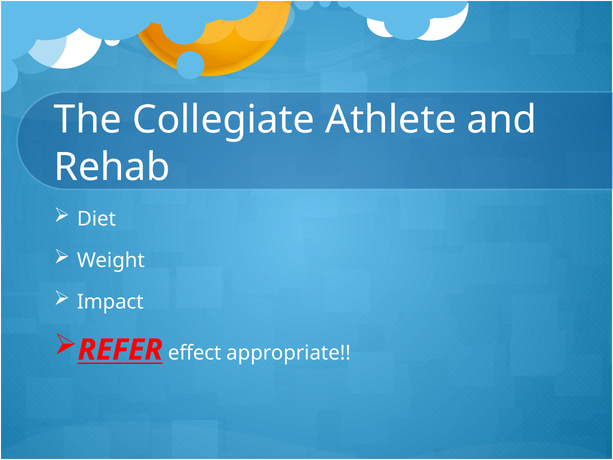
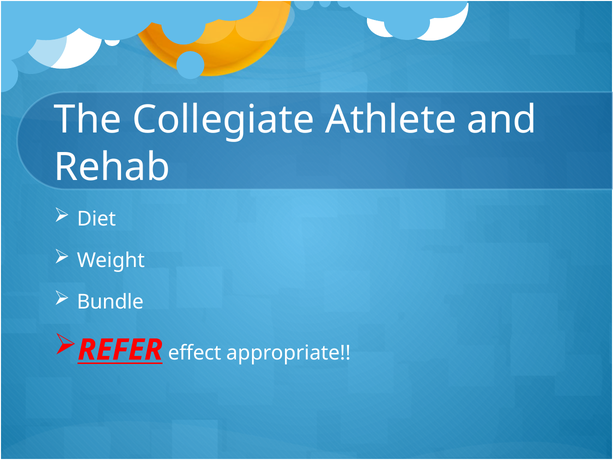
Impact: Impact -> Bundle (110, 302)
